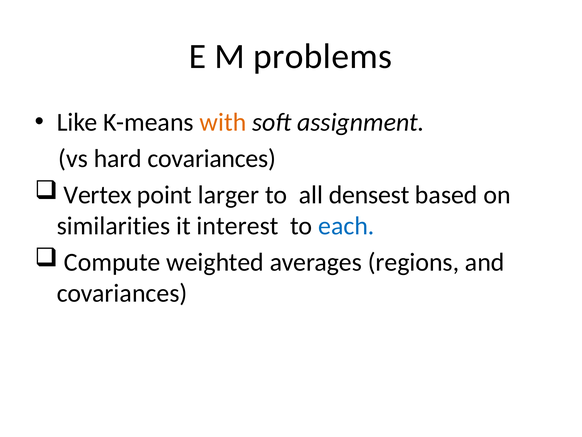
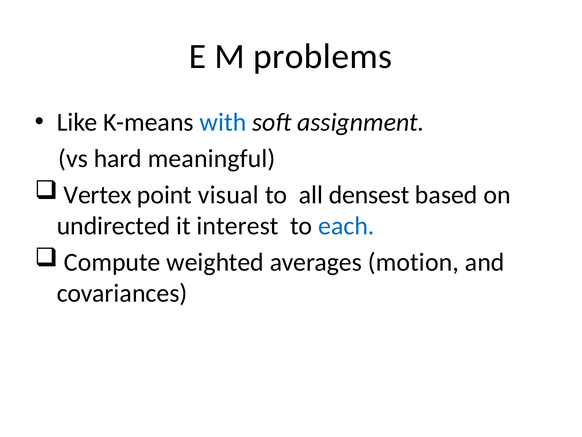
with colour: orange -> blue (223, 122)
hard covariances: covariances -> meaningful (212, 158)
larger: larger -> visual (228, 195)
similarities: similarities -> undirected (114, 226)
regions: regions -> motion (413, 262)
